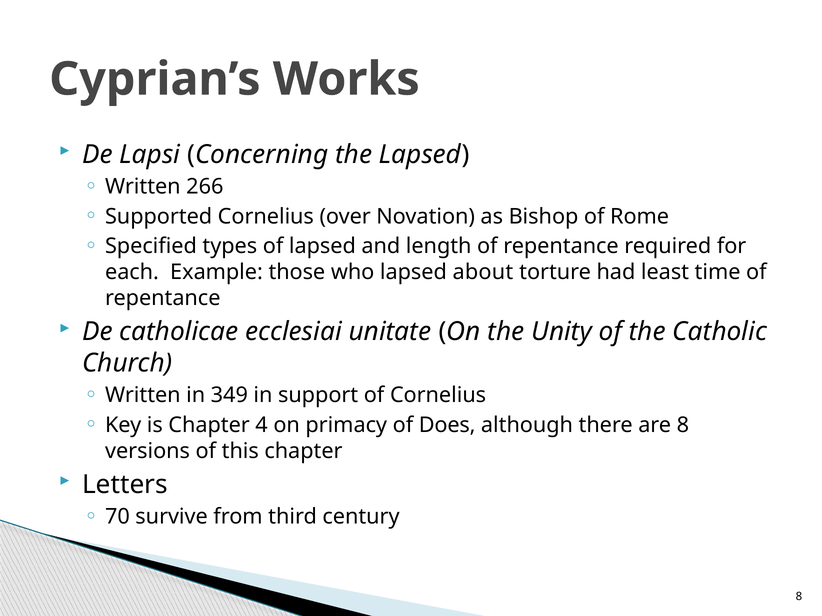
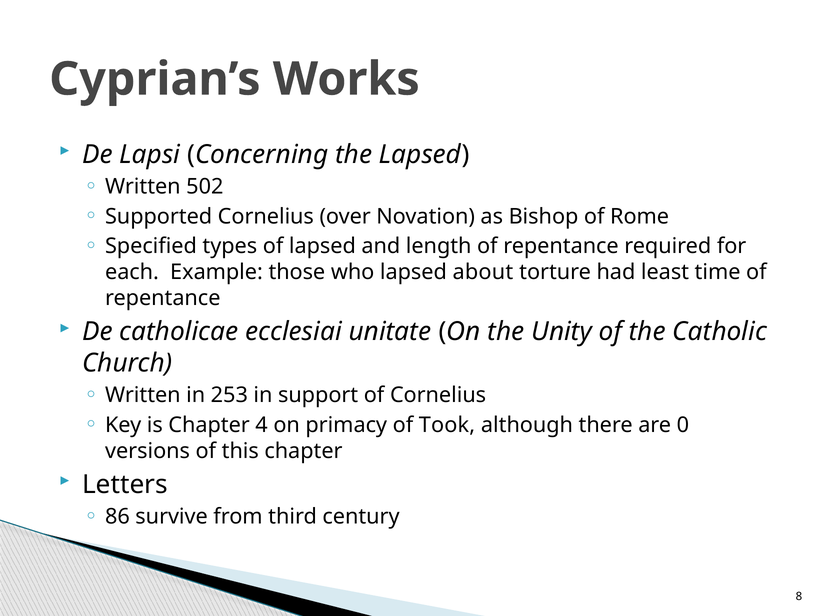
266: 266 -> 502 (205, 187)
349: 349 -> 253 (229, 396)
Does: Does -> Took (447, 425)
are 8: 8 -> 0 (683, 425)
70: 70 -> 86 (117, 517)
